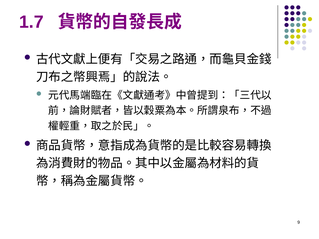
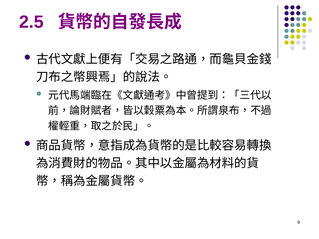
1.7: 1.7 -> 2.5 (31, 22)
